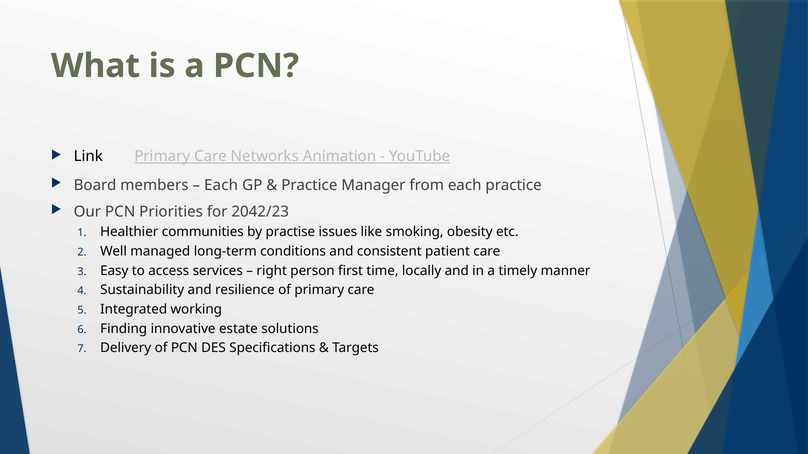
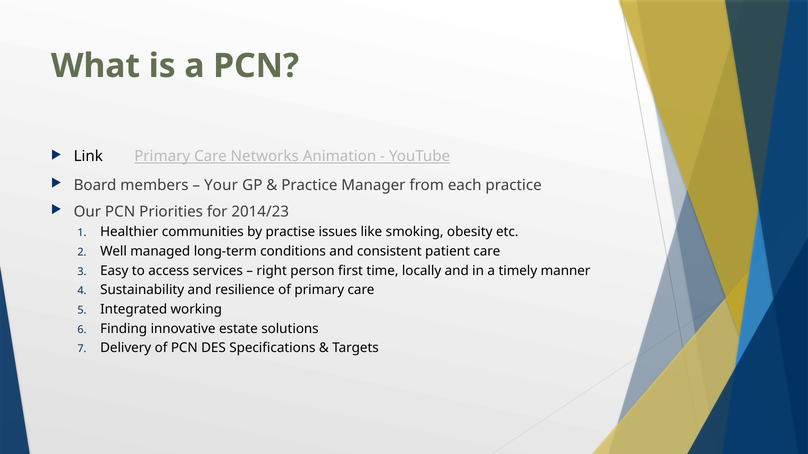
Each: Each -> Your (221, 185)
2042/23: 2042/23 -> 2014/23 (260, 212)
